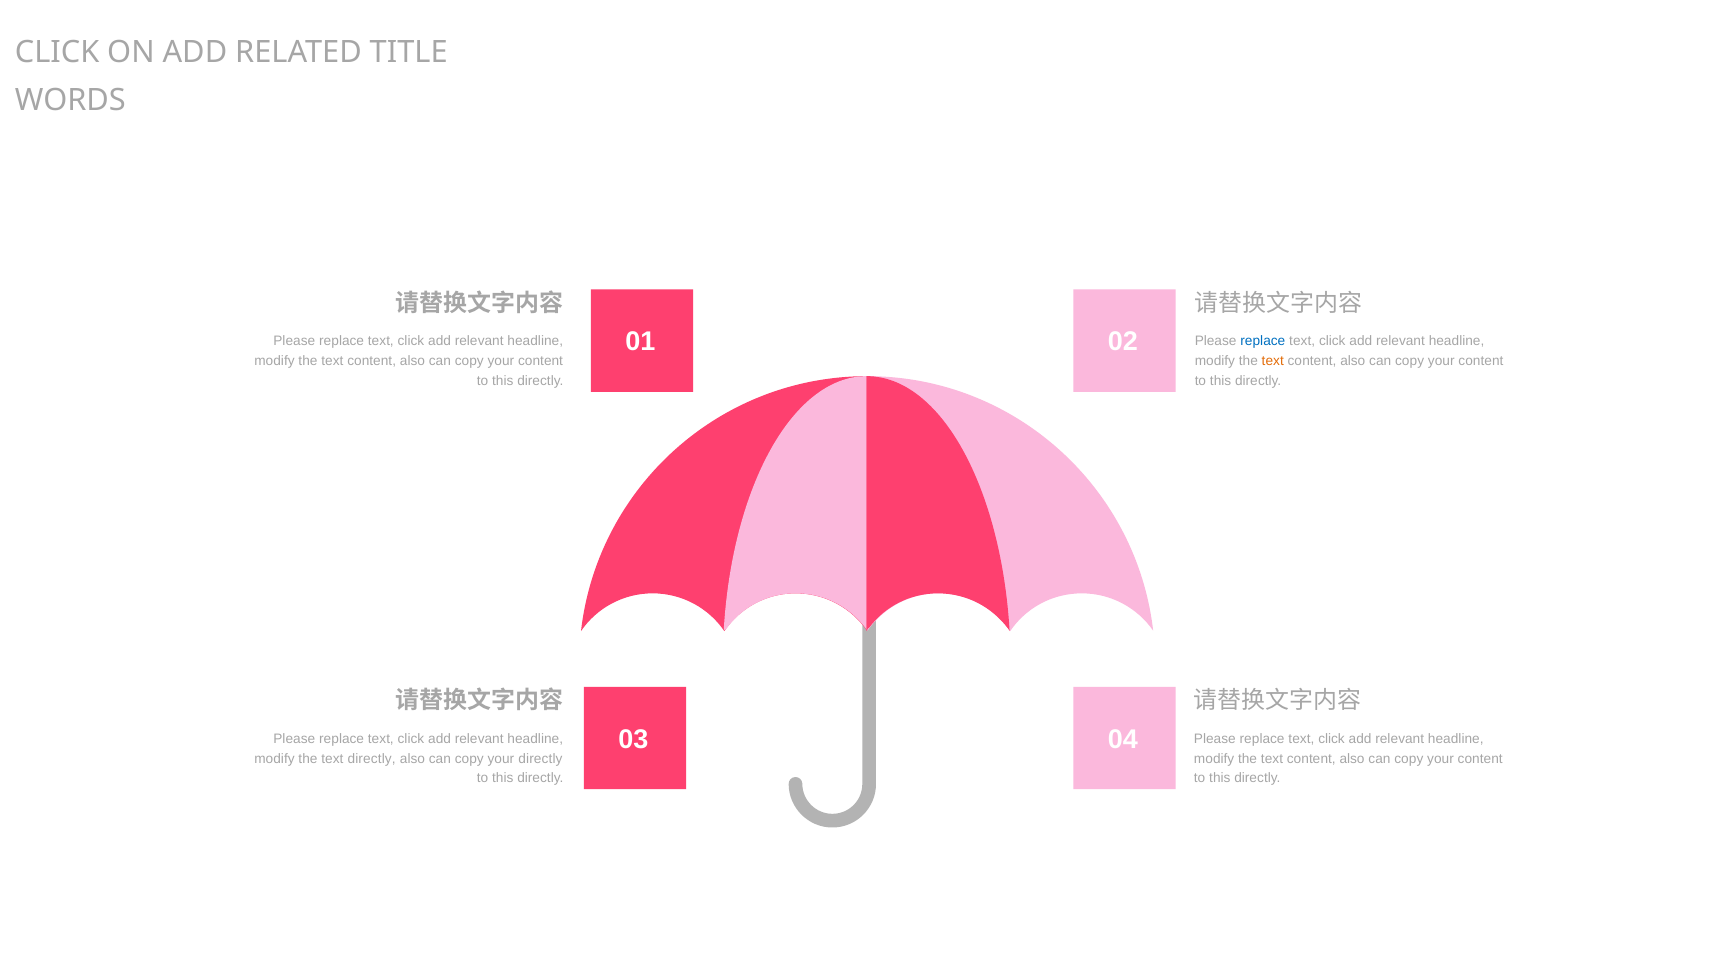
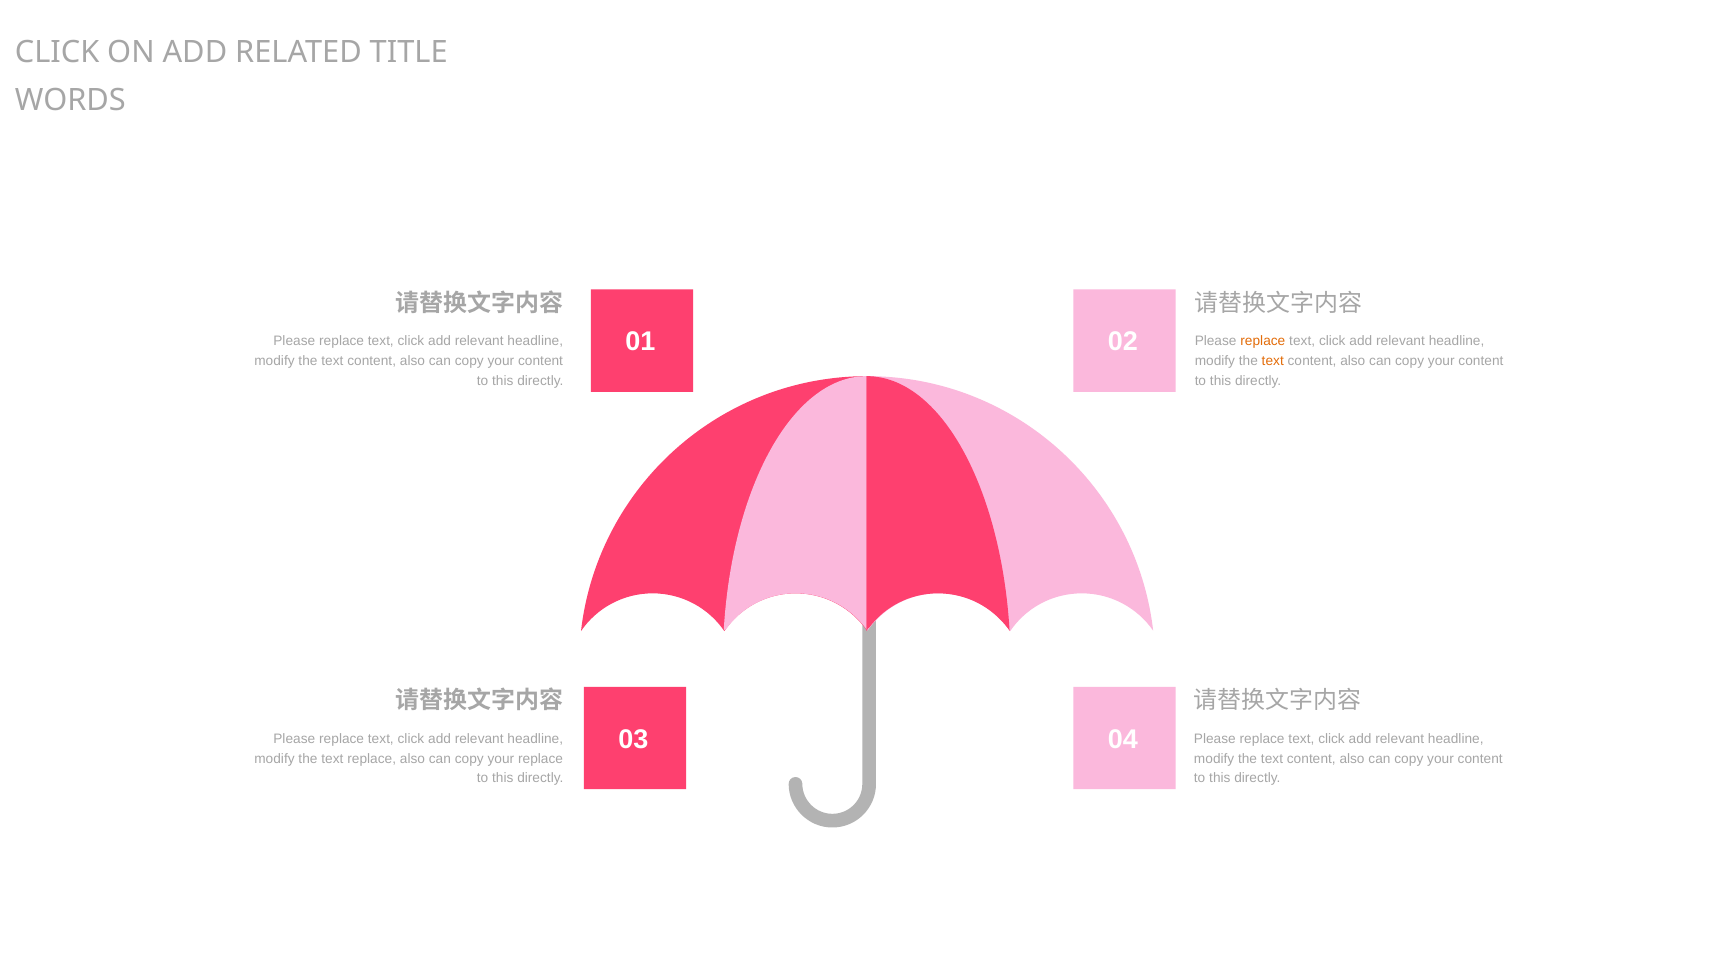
replace colour: blue -> orange (1263, 341)
text directly: directly -> replace (372, 758)
your directly: directly -> replace (541, 758)
